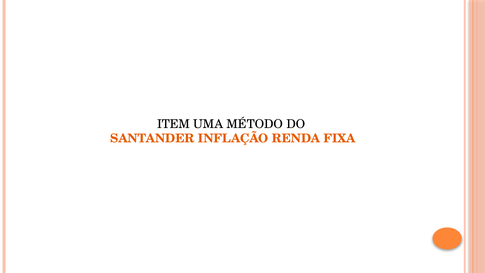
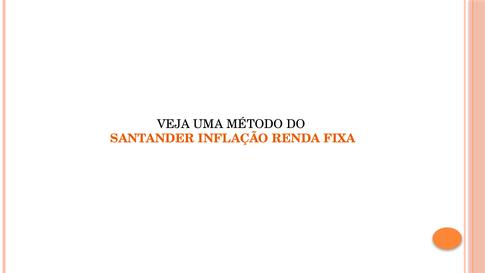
ITEM: ITEM -> VEJA (173, 124)
